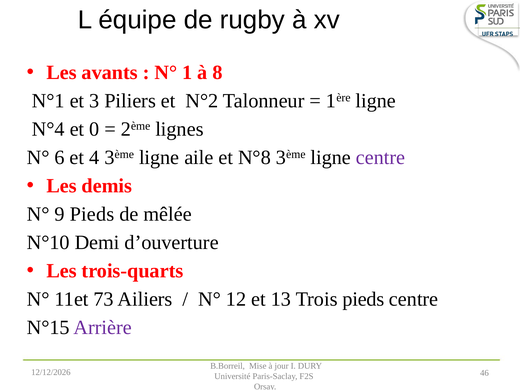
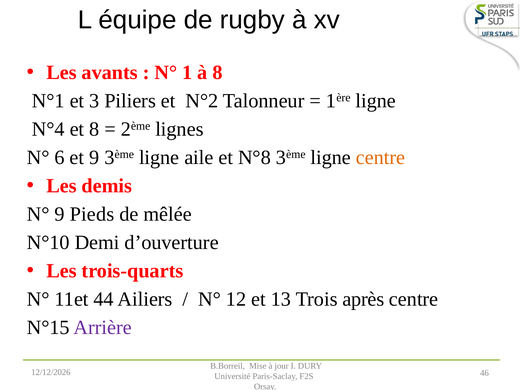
et 0: 0 -> 8 (94, 129)
et 4: 4 -> 9 (94, 157)
centre colour: purple -> orange (381, 157)
73: 73 -> 44 (104, 299)
Trois pieds: pieds -> après (363, 299)
